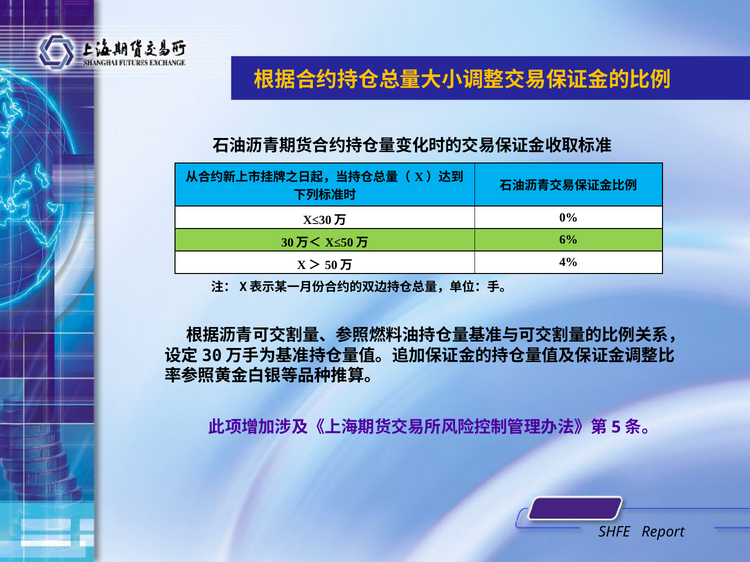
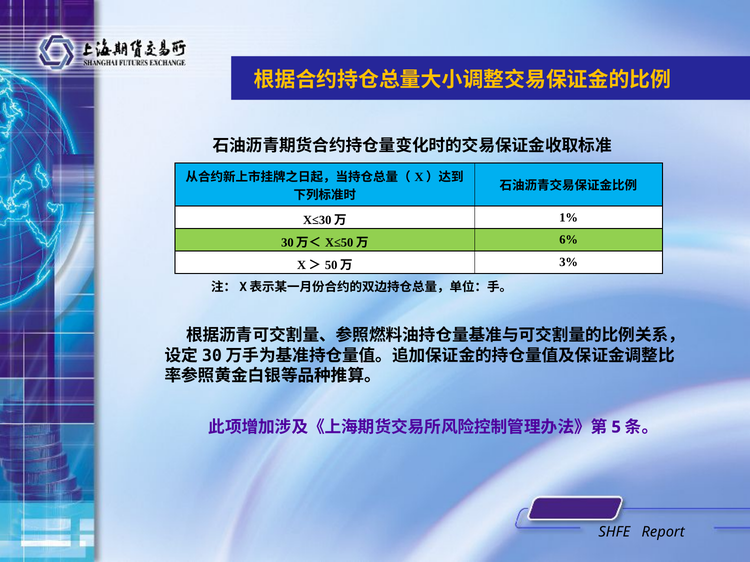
0%: 0% -> 1% (569, 218)
4%: 4% -> 3% (569, 263)
